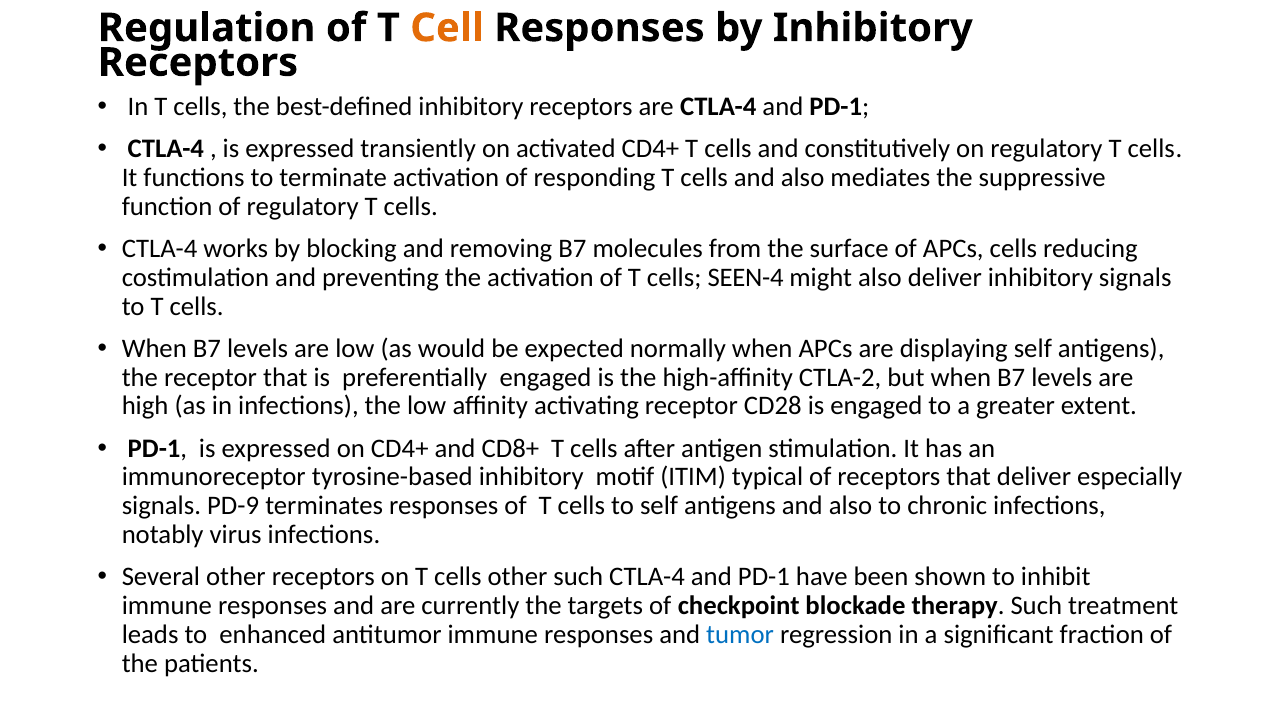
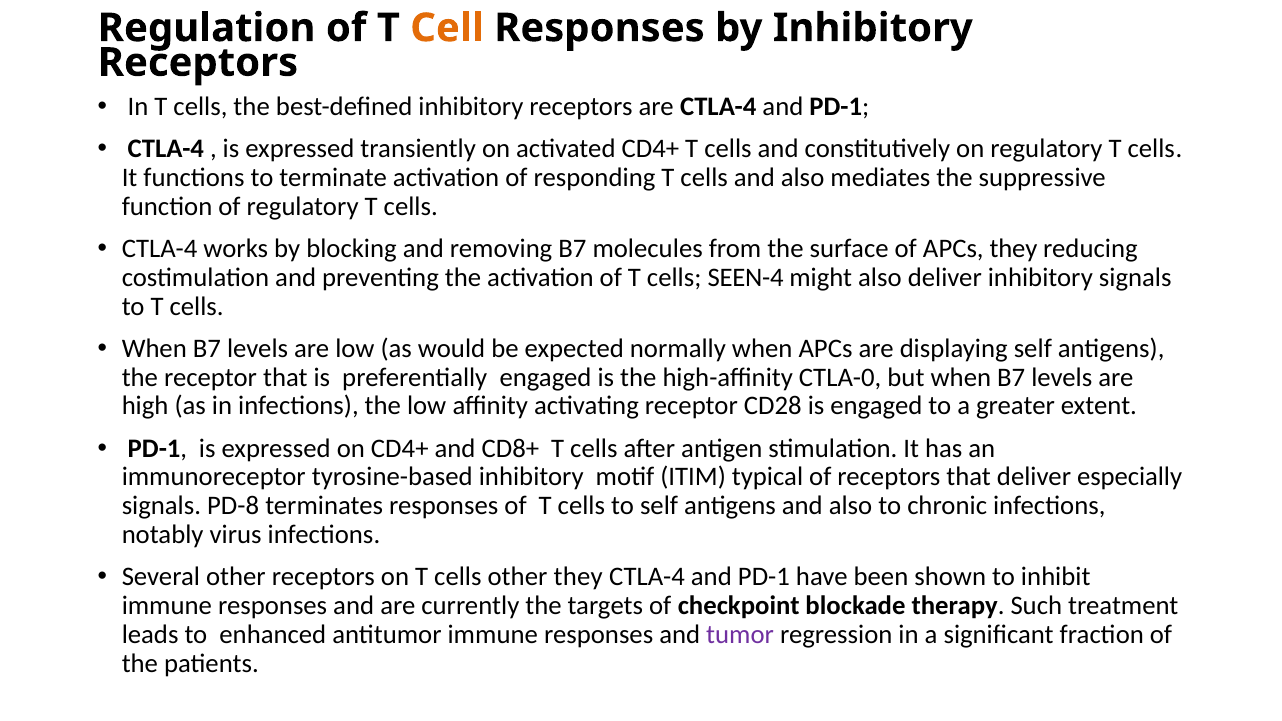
APCs cells: cells -> they (1014, 249)
CTLA-2: CTLA-2 -> CTLA-0 (840, 377)
PD-9: PD-9 -> PD-8 (233, 506)
other such: such -> they (578, 577)
tumor colour: blue -> purple (740, 635)
